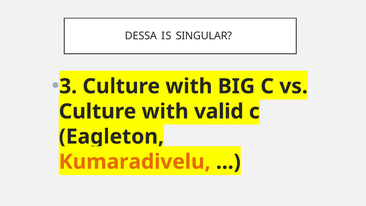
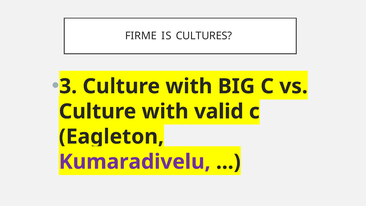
DESSA: DESSA -> FIRME (141, 36)
SINGULAR: SINGULAR -> CULTURES (204, 36)
Kumaradivelu colour: orange -> purple (135, 162)
